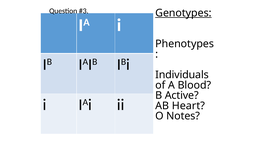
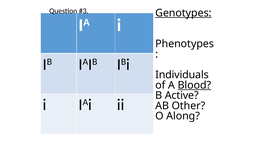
Blood underline: none -> present (194, 85)
Heart: Heart -> Other (188, 106)
Notes: Notes -> Along (183, 116)
